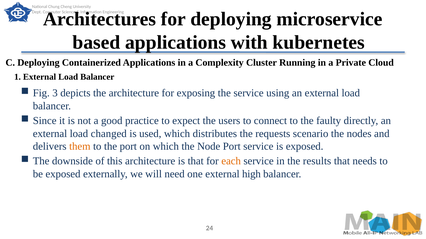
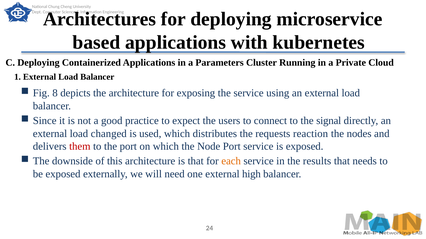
Complexity: Complexity -> Parameters (220, 63)
3: 3 -> 8 (55, 93)
faulty: faulty -> signal (329, 121)
scenario: scenario -> reaction (311, 134)
them colour: orange -> red (80, 147)
